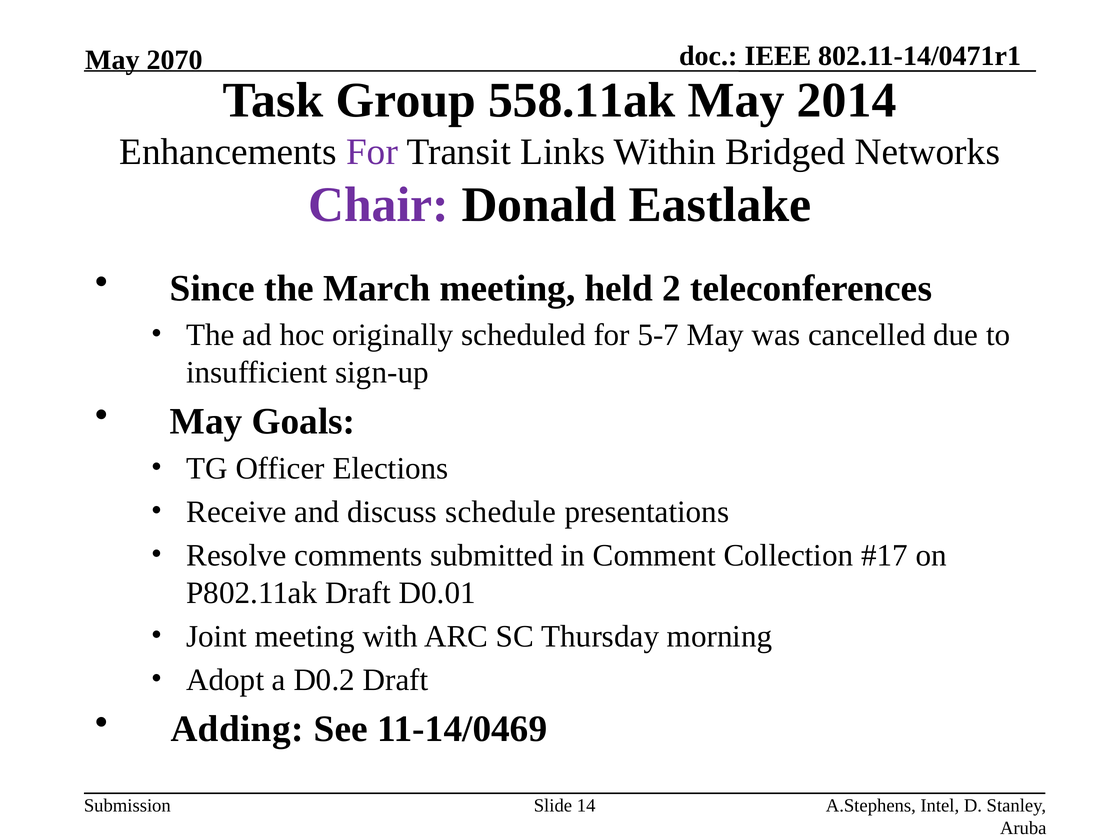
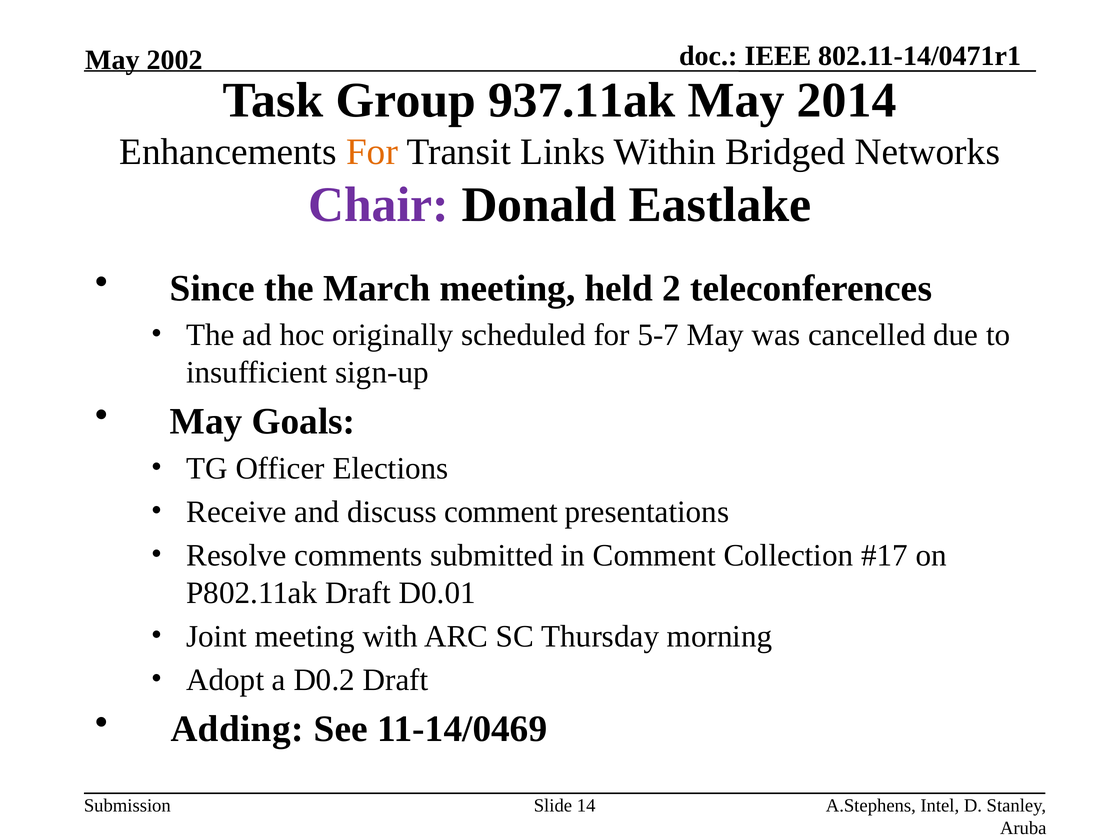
2070: 2070 -> 2002 (175, 60)
558.11ak: 558.11ak -> 937.11ak (582, 101)
For colour: purple -> orange (372, 152)
discuss schedule: schedule -> comment (501, 512)
